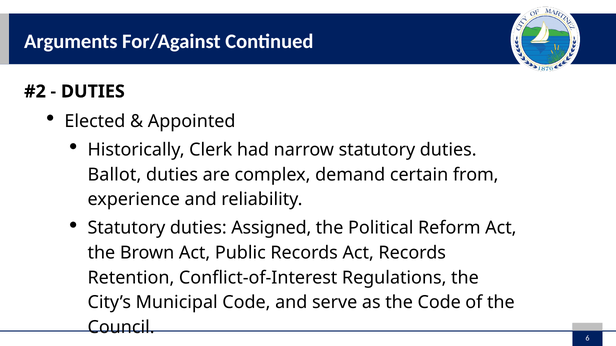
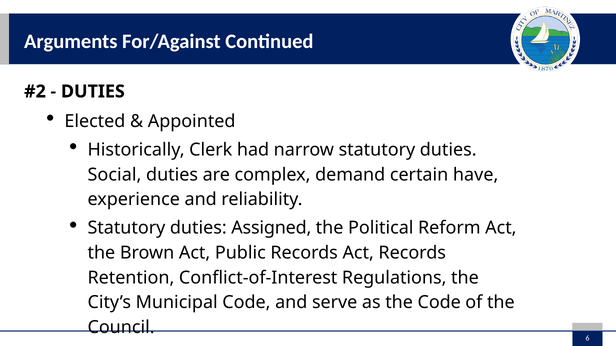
Ballot: Ballot -> Social (114, 175)
from: from -> have (476, 175)
